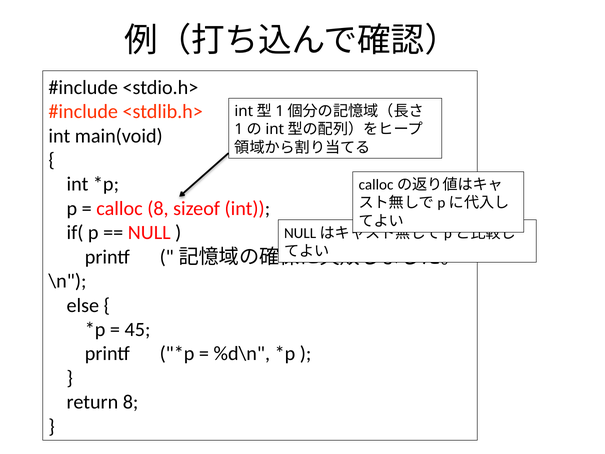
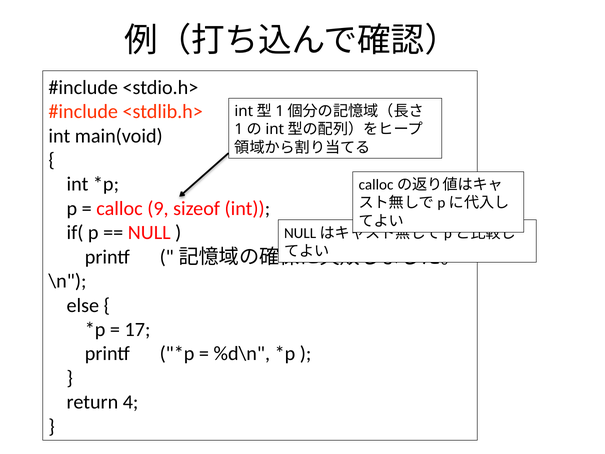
calloc 8: 8 -> 9 (158, 208)
45: 45 -> 17 (137, 329)
return 8: 8 -> 4 (131, 402)
